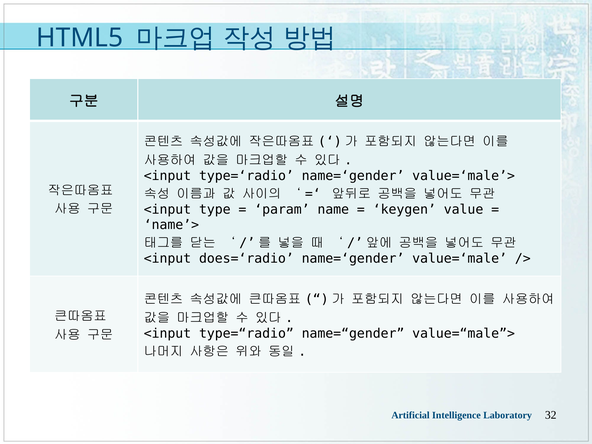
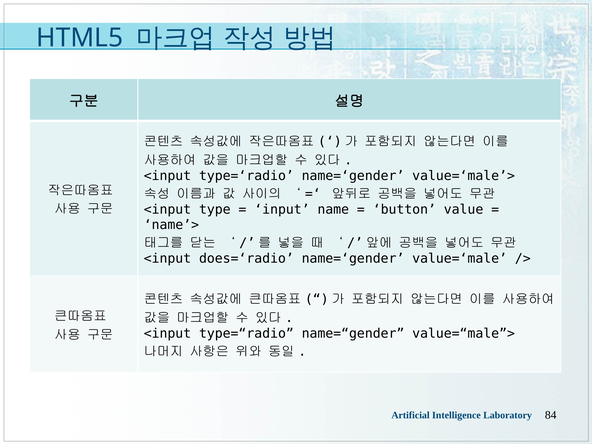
param: param -> input (282, 210)
keygen: keygen -> button (404, 210)
32: 32 -> 84 (551, 415)
